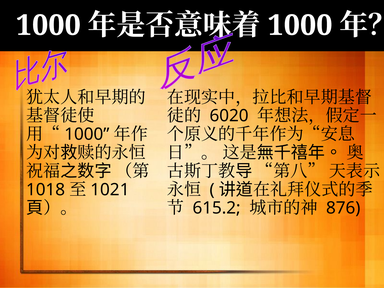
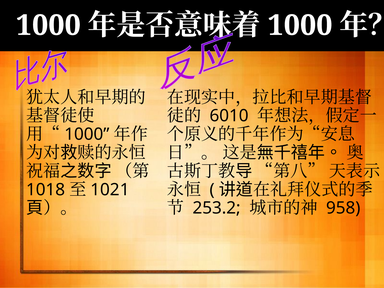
6020: 6020 -> 6010 (229, 116)
615.2: 615.2 -> 253.2 (217, 208)
876: 876 -> 958 (343, 208)
